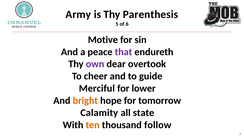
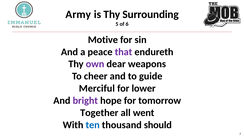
Parenthesis: Parenthesis -> Surrounding (151, 14)
overtook: overtook -> weapons (147, 64)
bright colour: orange -> purple (85, 101)
Calamity: Calamity -> Together (99, 113)
state: state -> went (144, 113)
ten colour: orange -> blue (93, 125)
follow: follow -> should (158, 125)
